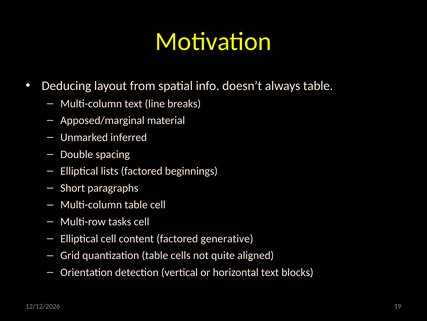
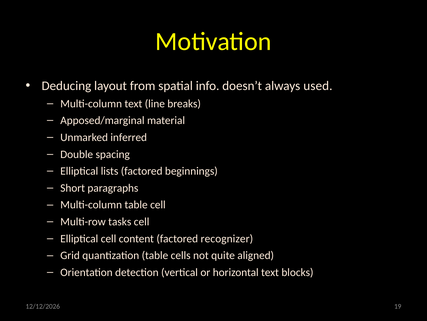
always table: table -> used (318, 86)
generative: generative -> recognizer (227, 238)
